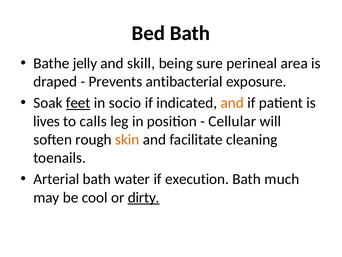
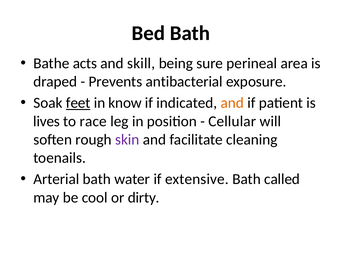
jelly: jelly -> acts (85, 63)
socio: socio -> know (125, 103)
calls: calls -> race (93, 121)
skin colour: orange -> purple (127, 139)
execution: execution -> extensive (197, 179)
much: much -> called (282, 179)
dirty underline: present -> none (144, 197)
